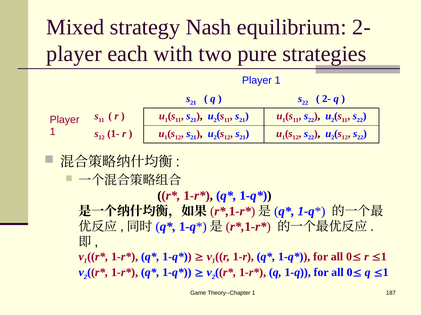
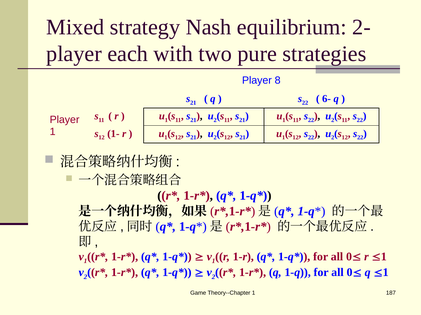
1: 1 -> 8 (278, 81)
2-: 2- -> 6- (327, 99)
